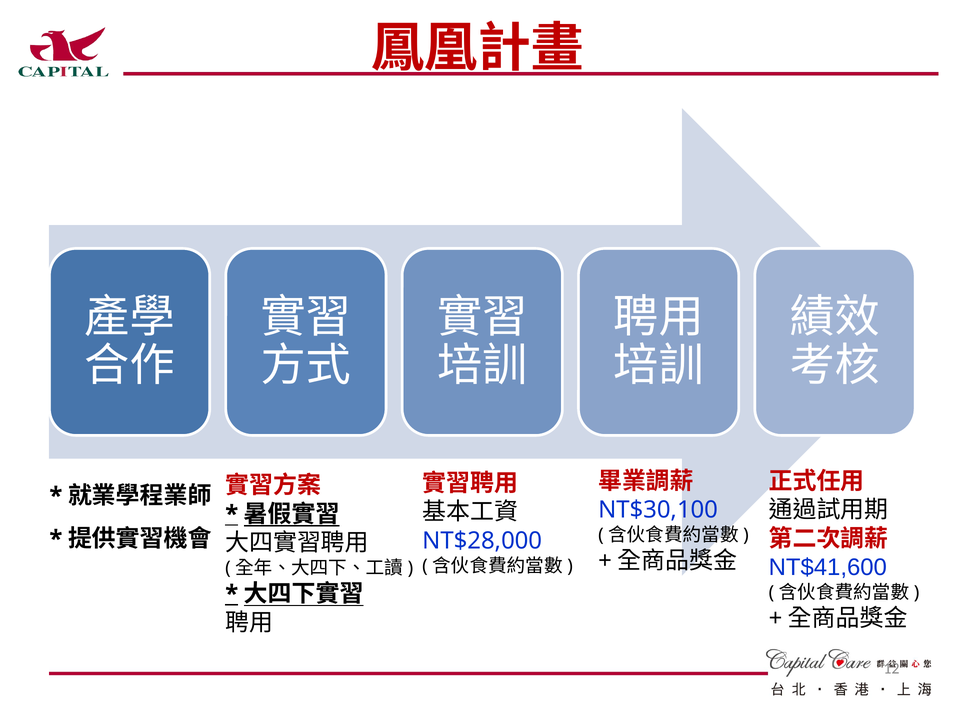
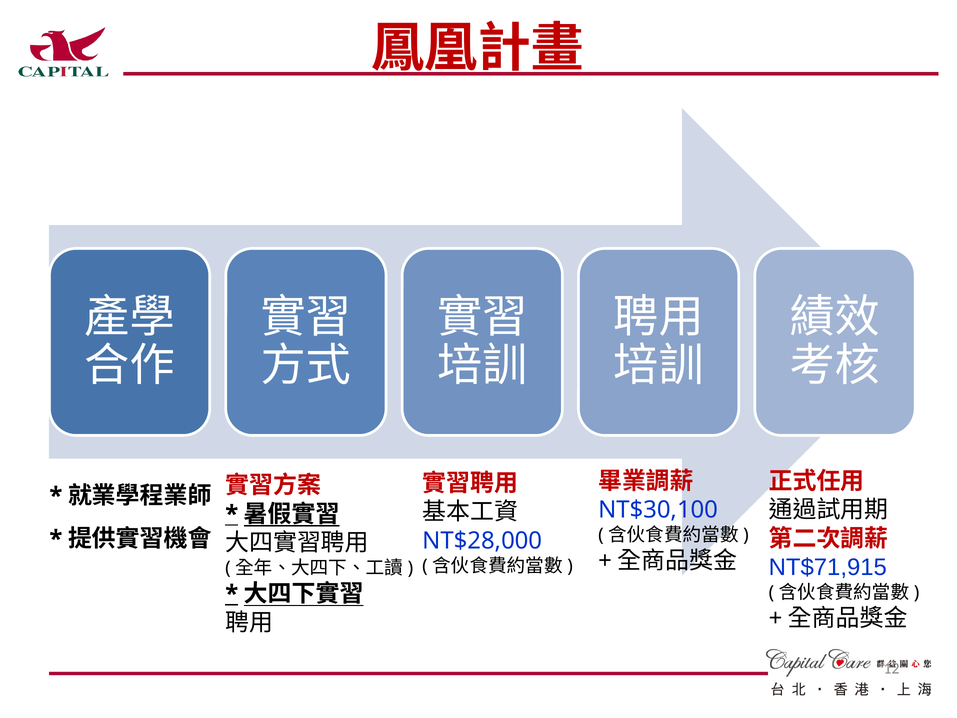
NT$41,600: NT$41,600 -> NT$71,915 (828, 567)
